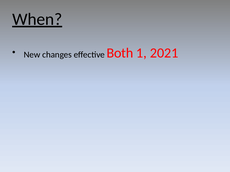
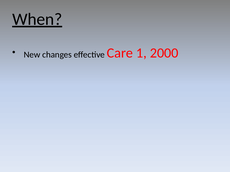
Both: Both -> Care (120, 53)
2021: 2021 -> 2000 (164, 53)
